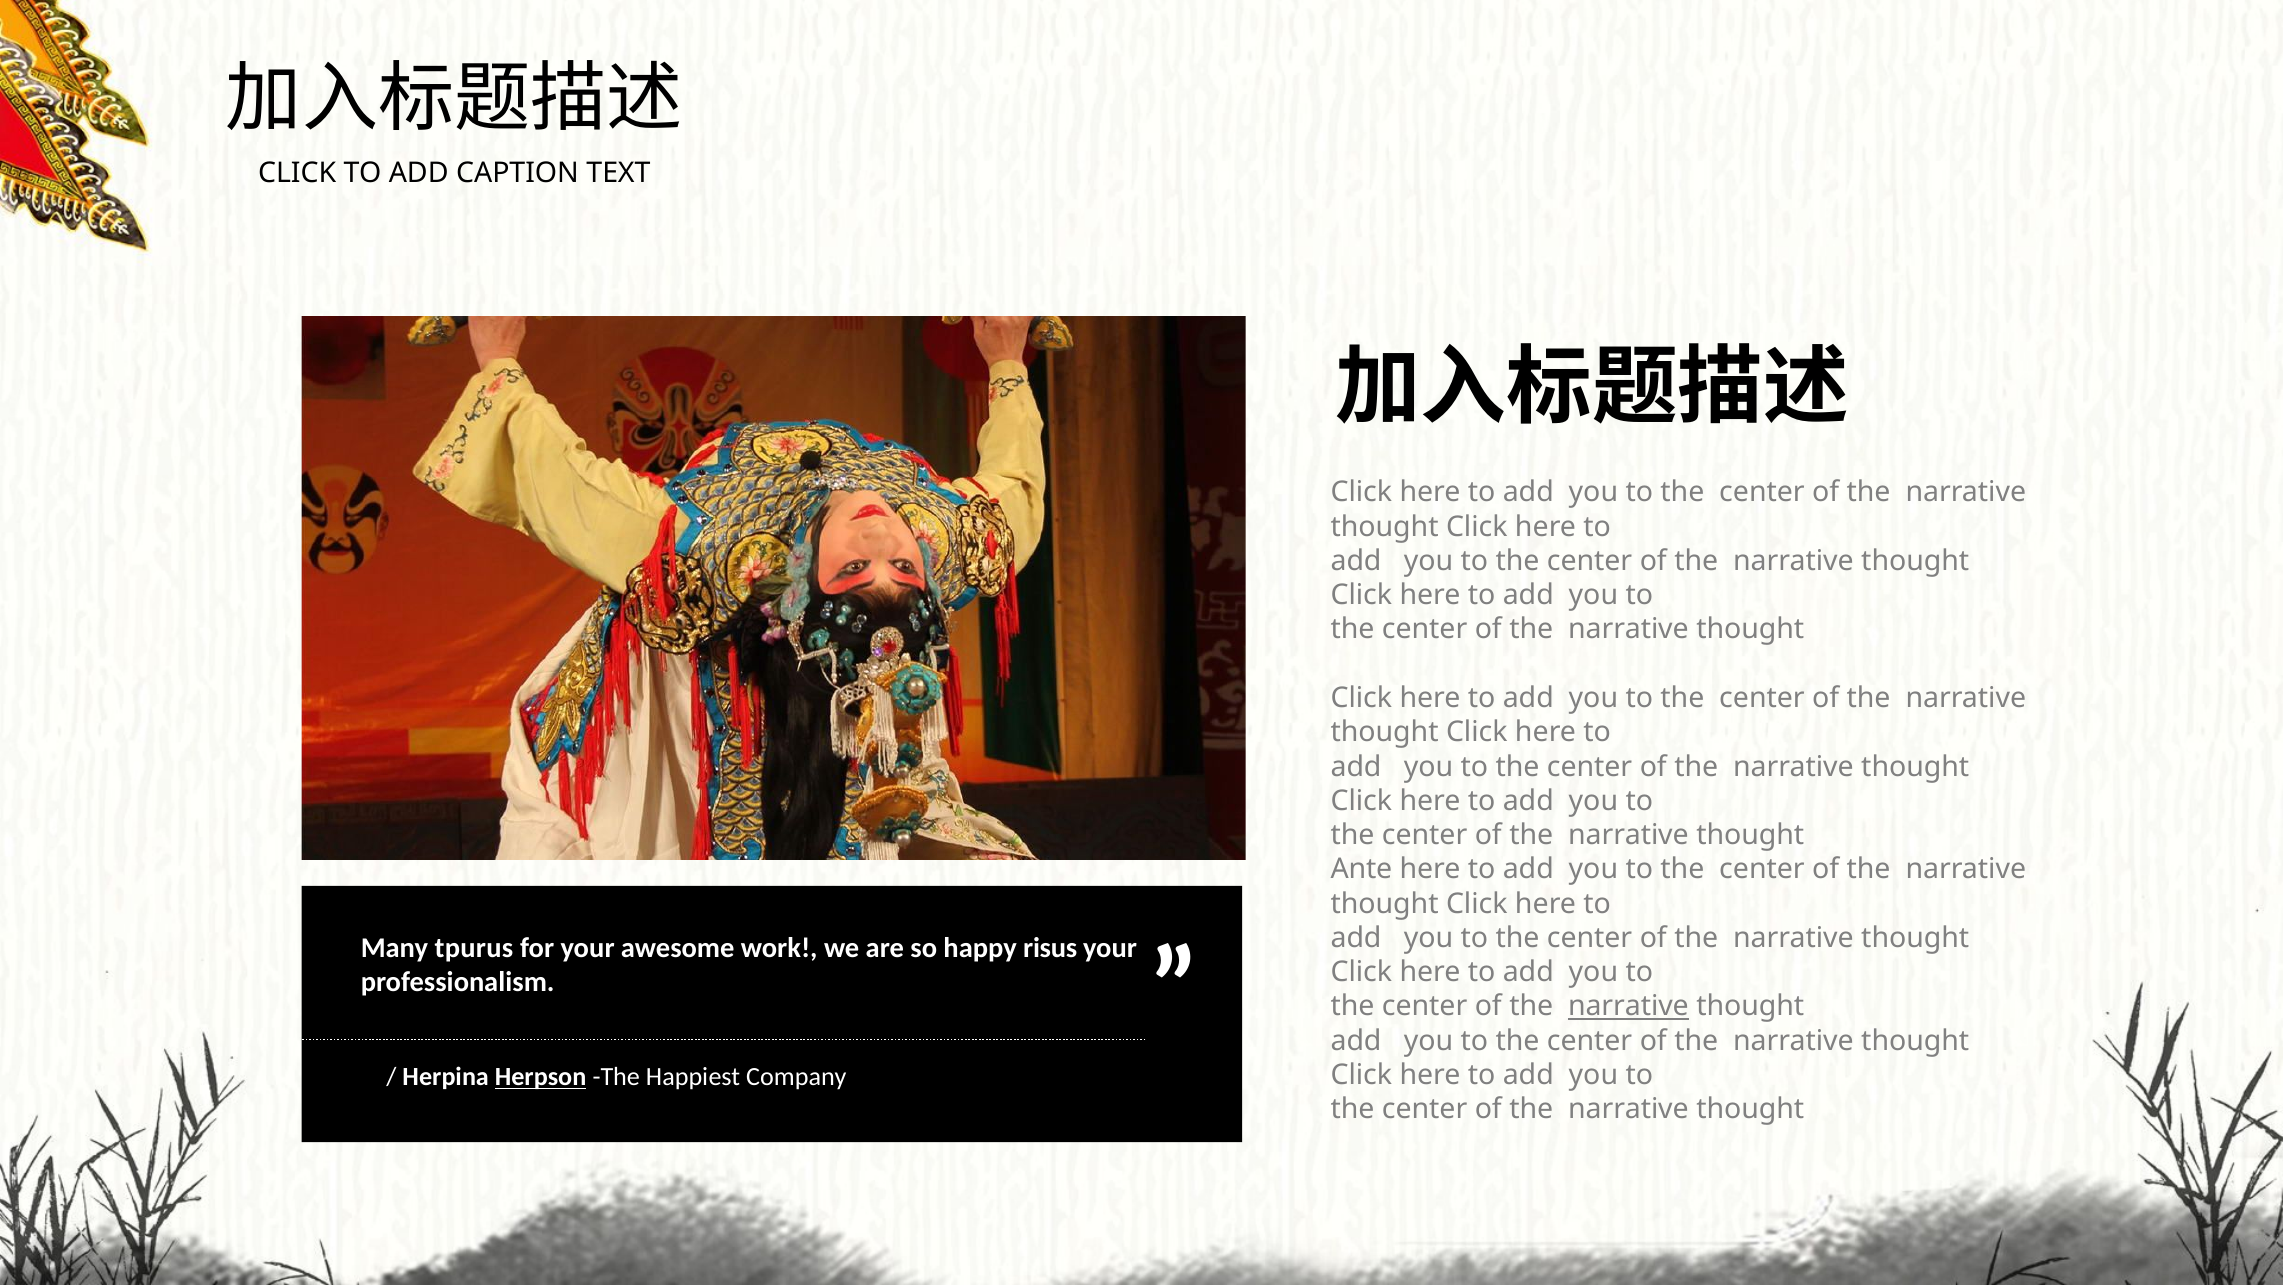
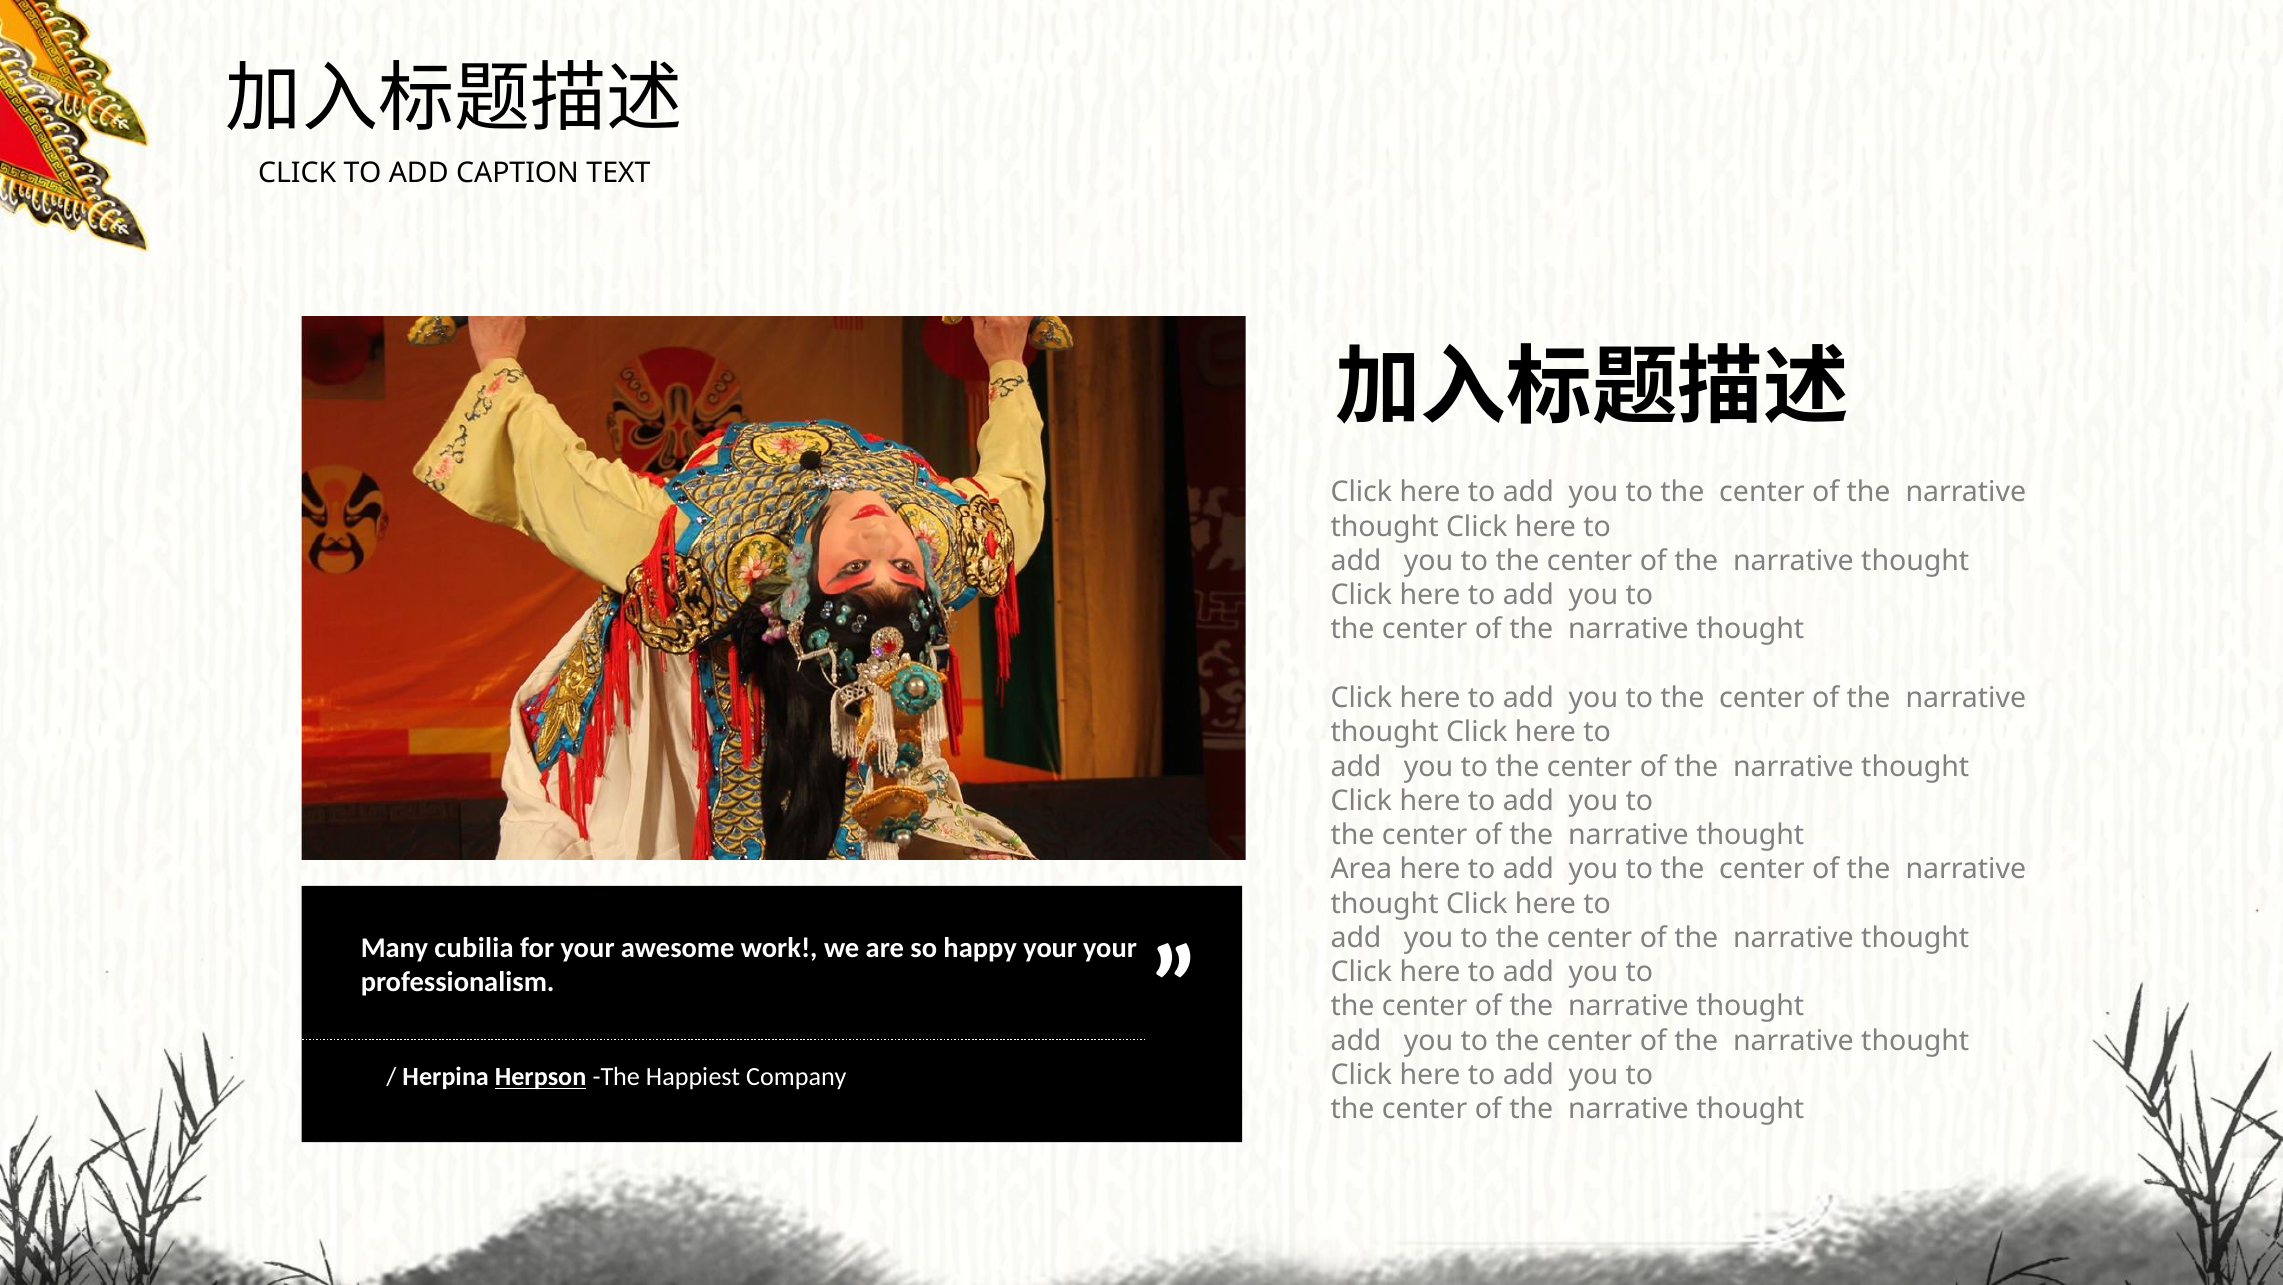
Ante: Ante -> Area (1361, 869)
tpurus: tpurus -> cubilia (474, 948)
happy risus: risus -> your (1050, 948)
narrative underline: present -> none (1628, 1006)
